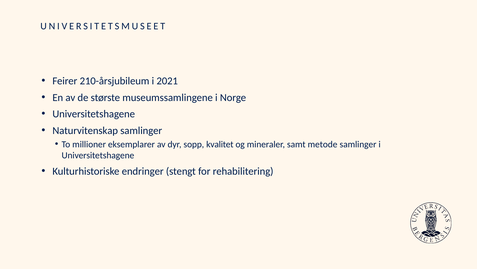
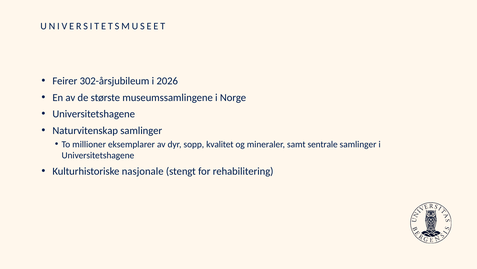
210-årsjubileum: 210-årsjubileum -> 302-årsjubileum (115, 81)
2021: 2021 -> 2026 (167, 81)
metode: metode -> sentrale (323, 144)
endringer: endringer -> nasjonale (143, 171)
